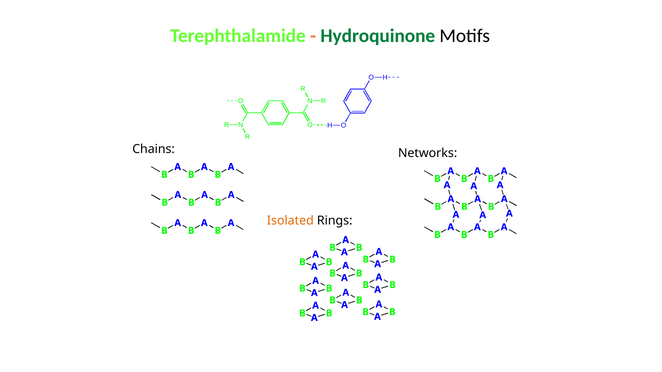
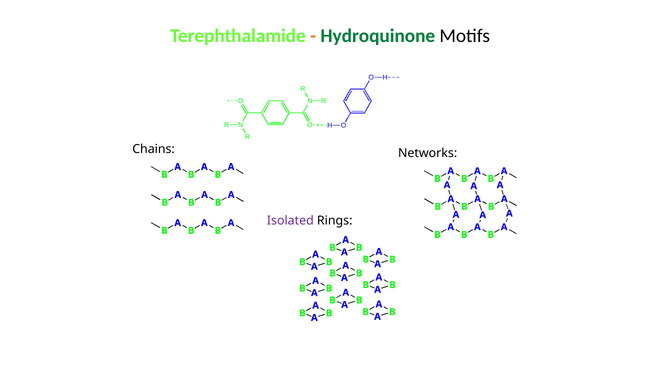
Isolated colour: orange -> purple (290, 221)
